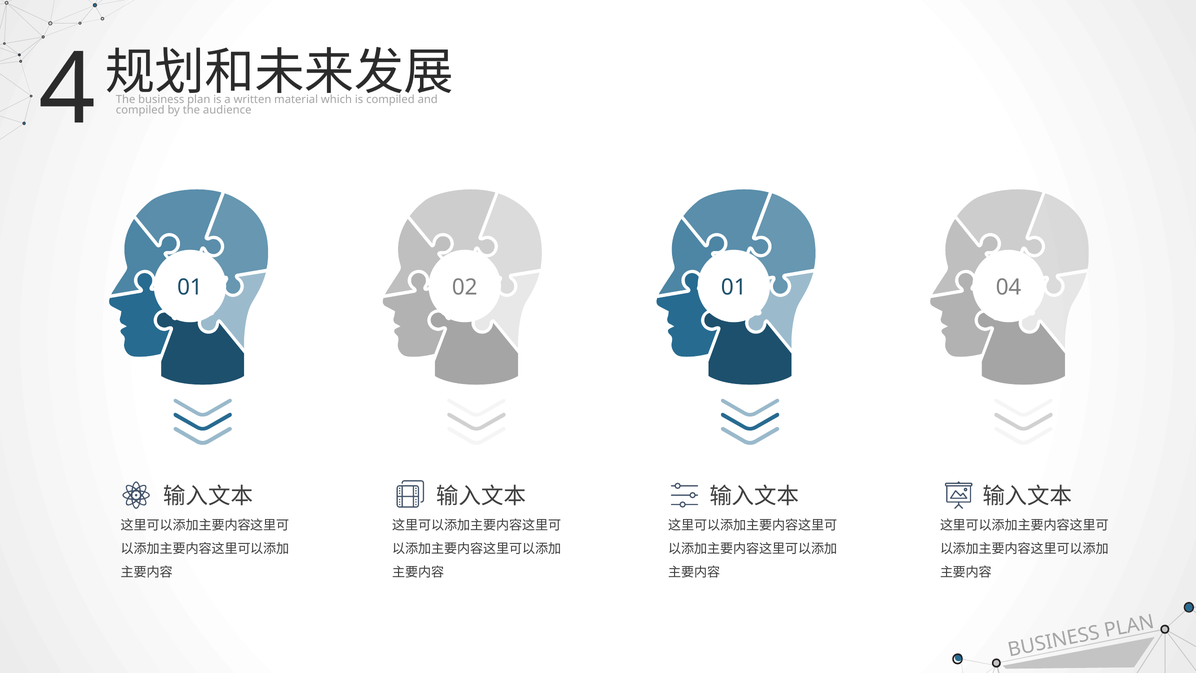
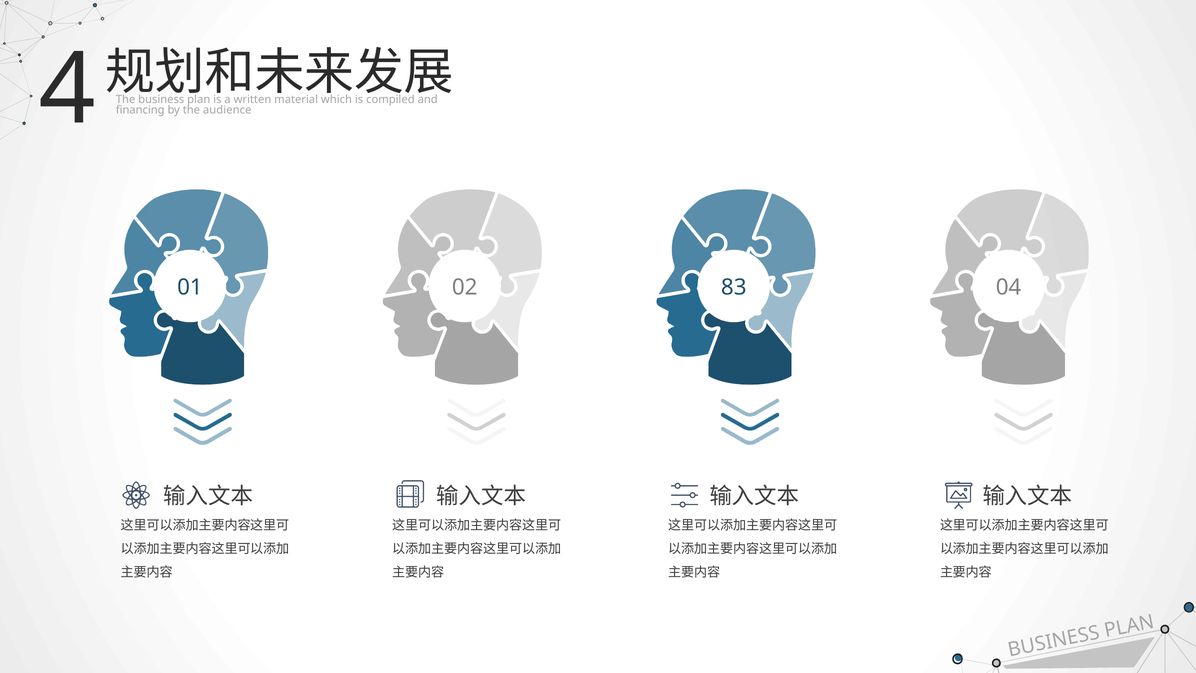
compiled: compiled -> financing (140, 110)
02 01: 01 -> 83 (734, 287)
